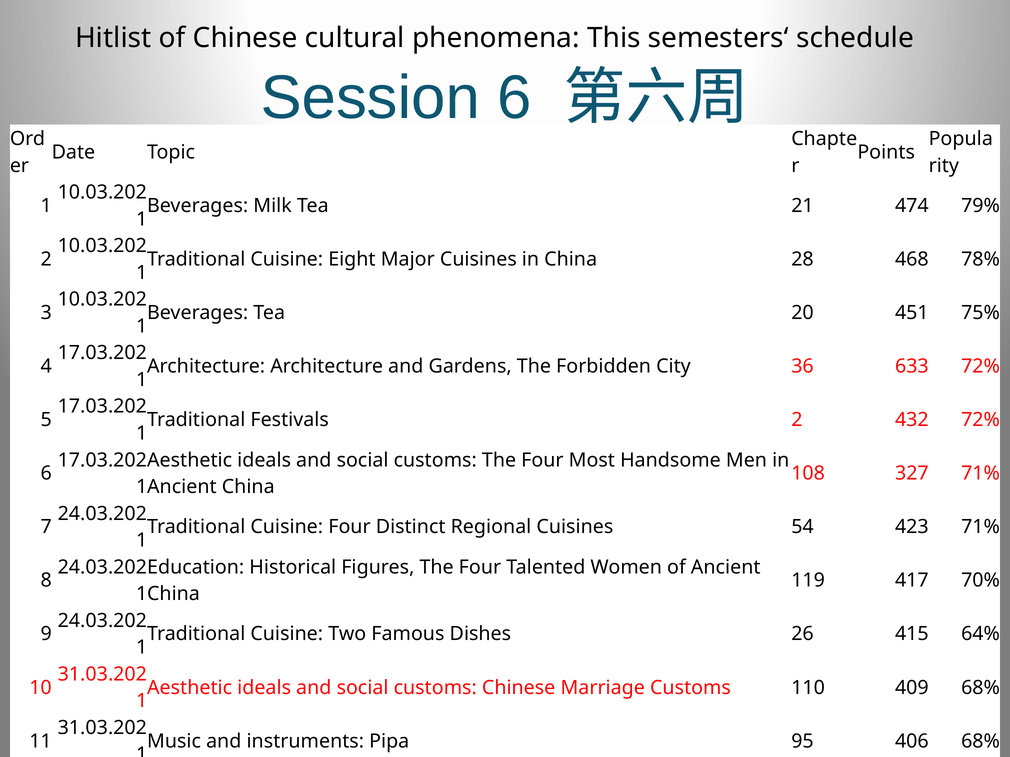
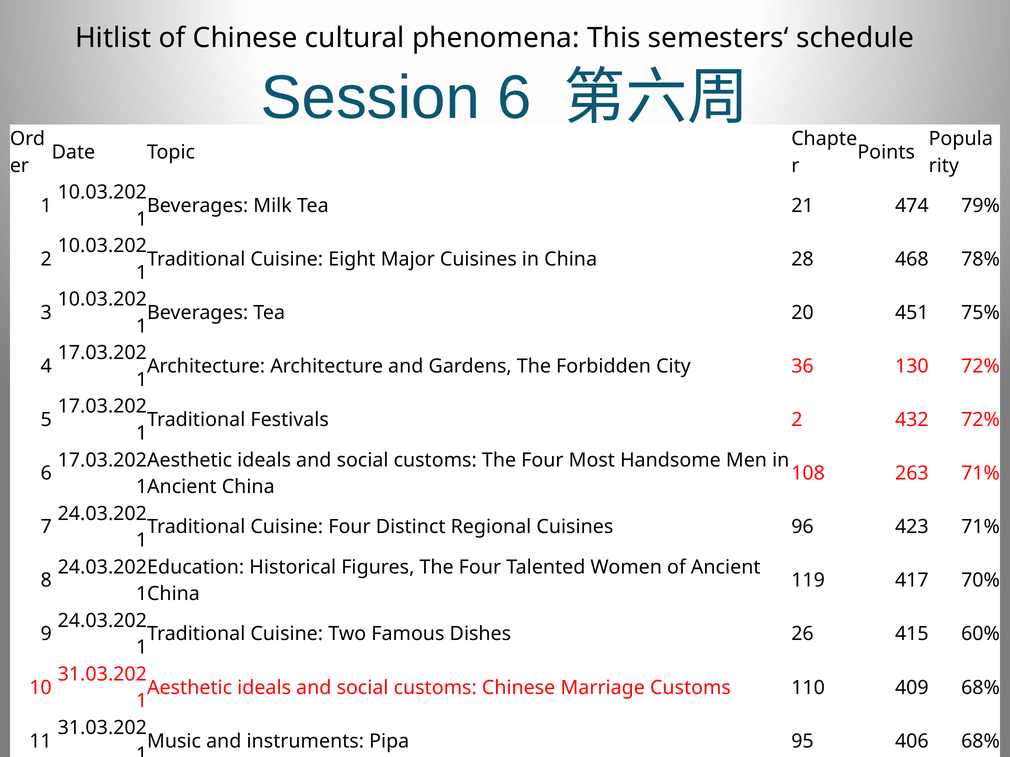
633: 633 -> 130 (912, 367)
108 327: 327 -> 263 (912, 474)
Cuisines 54: 54 -> 96 (803, 527)
415 64%: 64% -> 60% (981, 634)
